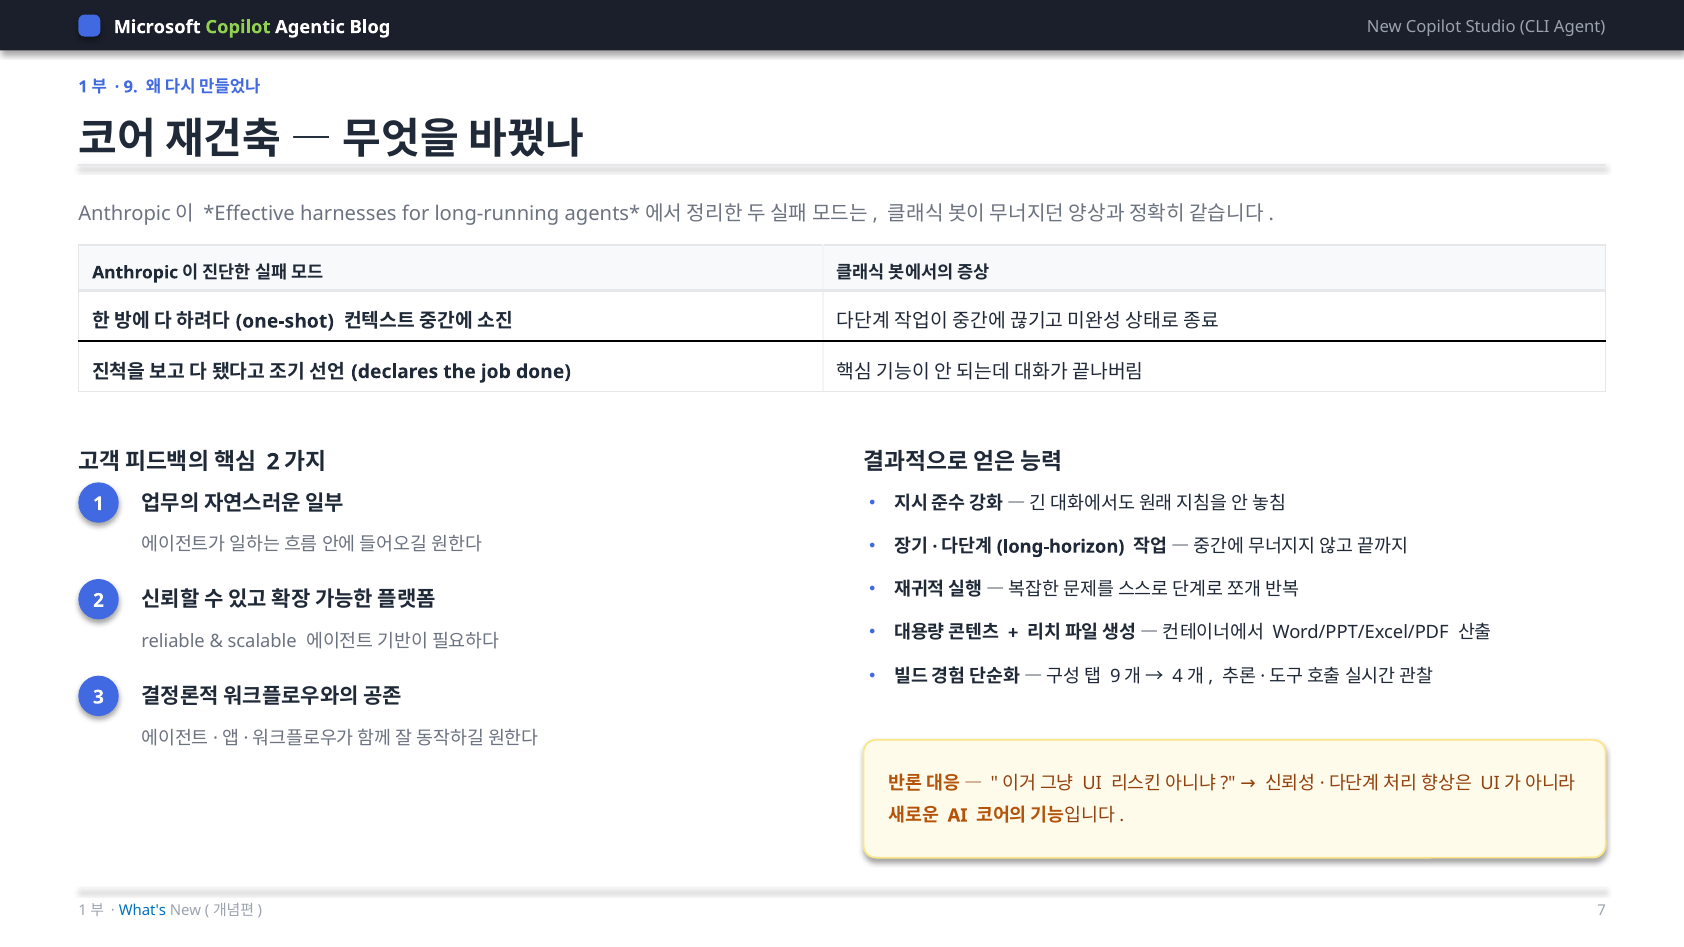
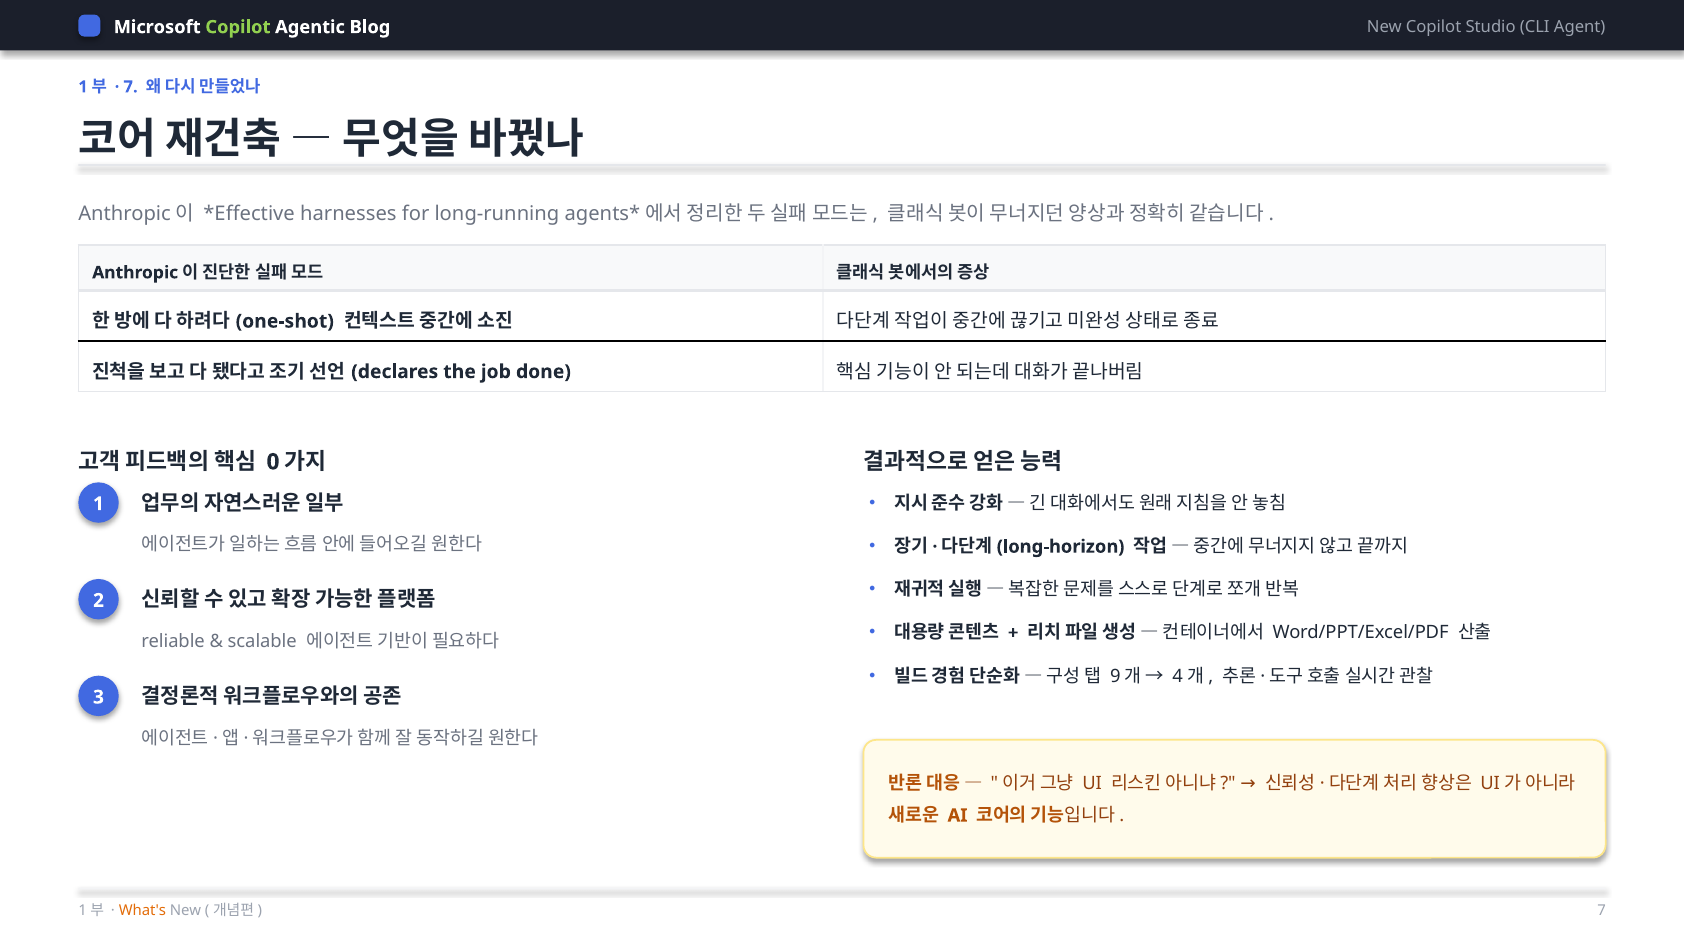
9: 9 -> 7 (131, 87)
2: 2 -> 0 (273, 462)
What's colour: blue -> orange (142, 910)
